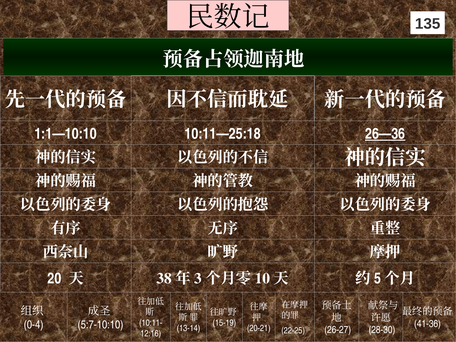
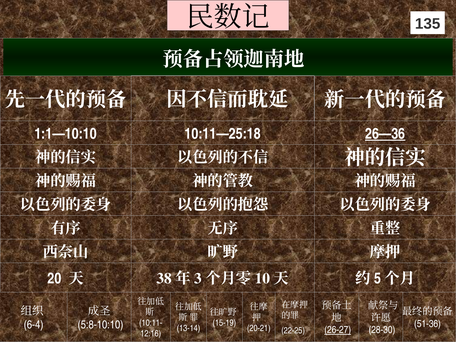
41-36: 41-36 -> 51-36 (427, 324)
0-4: 0-4 -> 6-4 (34, 325)
5:7-10:10: 5:7-10:10 -> 5:8-10:10 (100, 325)
26-27 underline: none -> present (338, 330)
